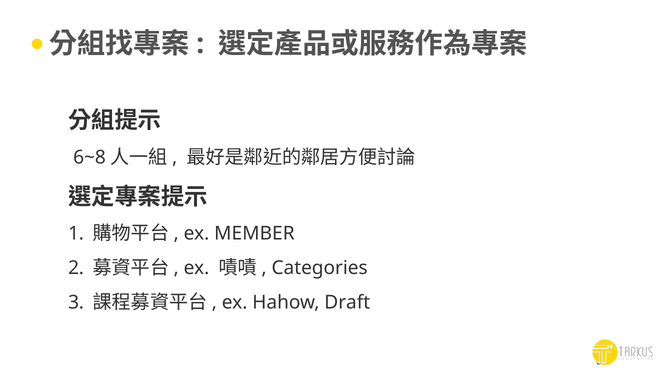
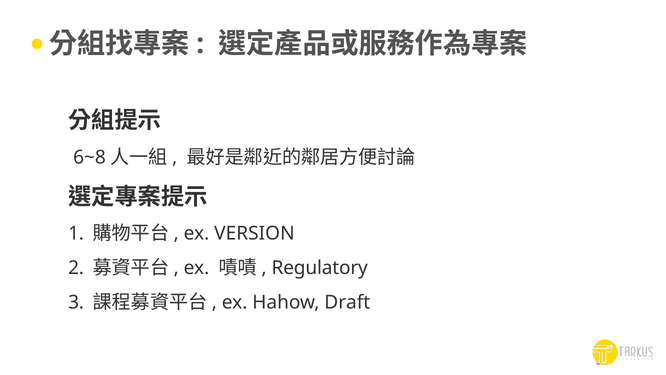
MEMBER: MEMBER -> VERSION (254, 233)
Categories: Categories -> Regulatory (320, 268)
